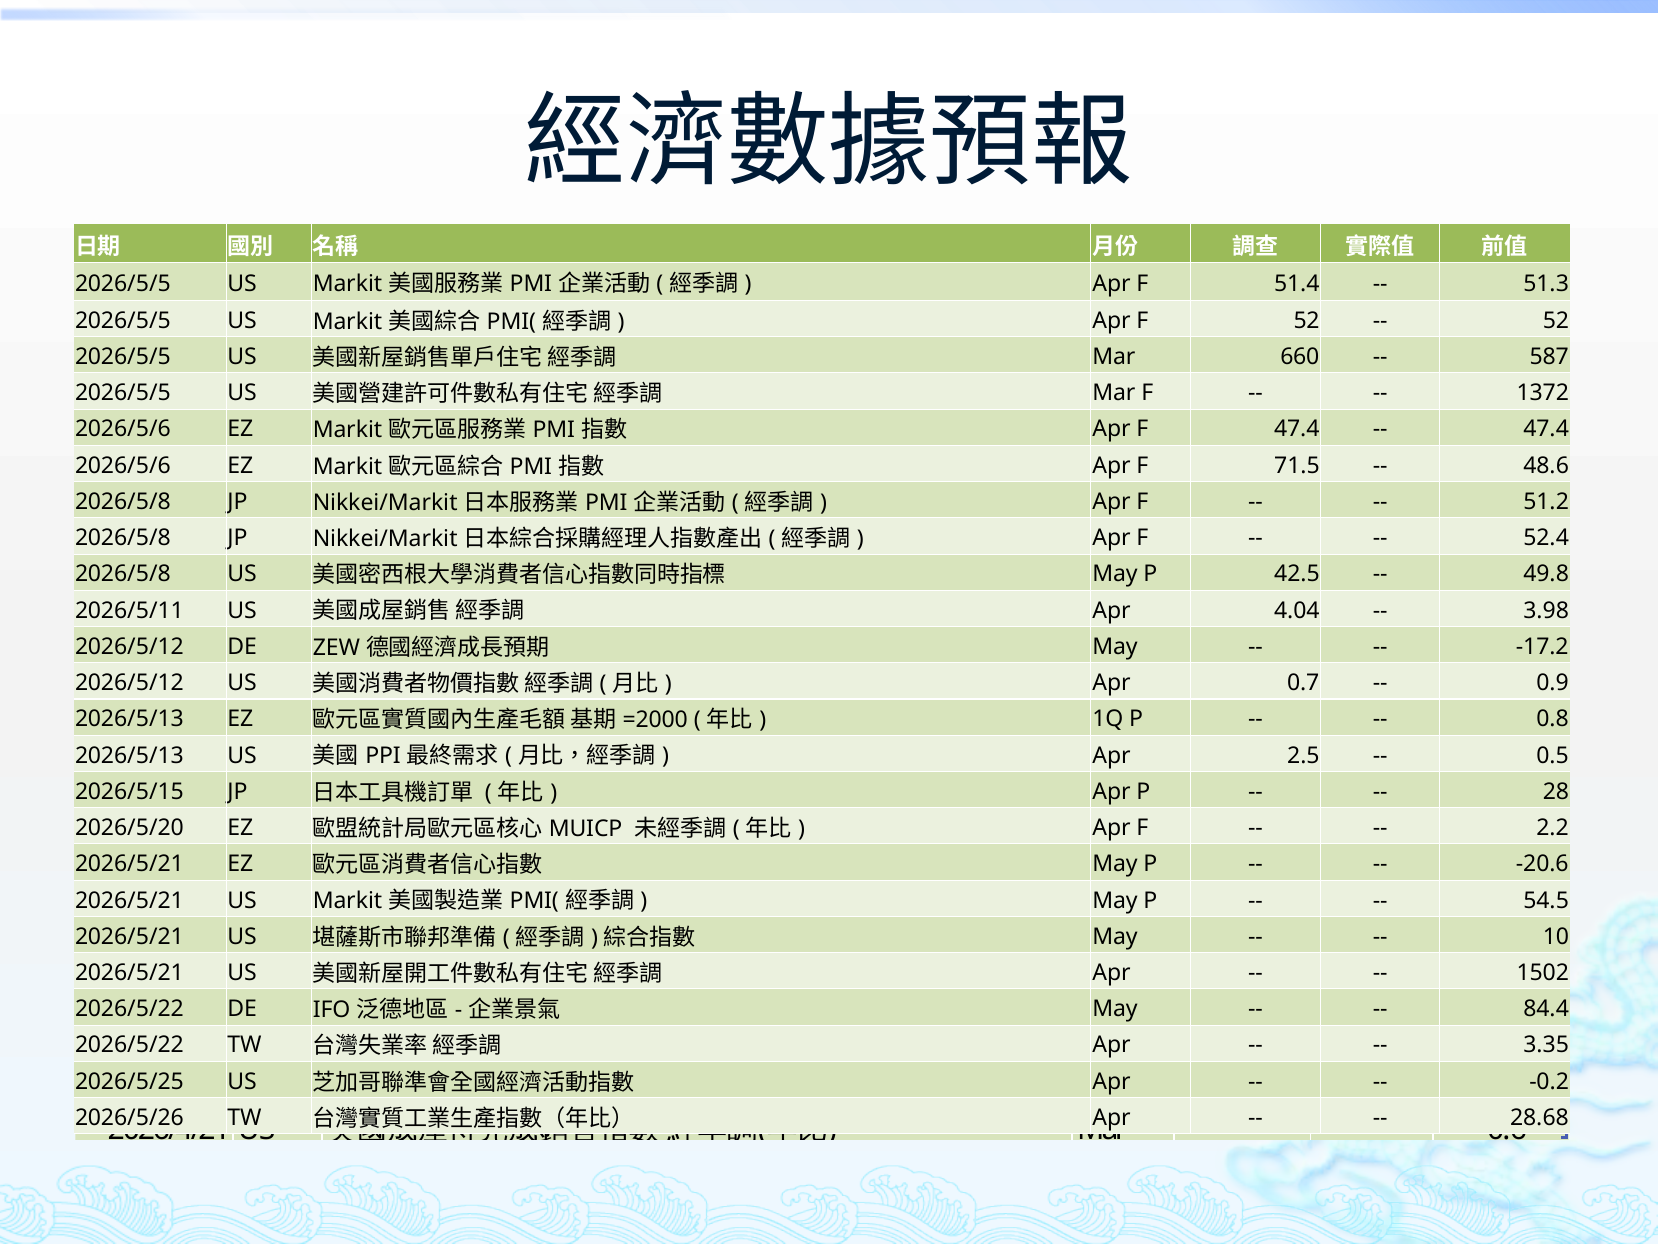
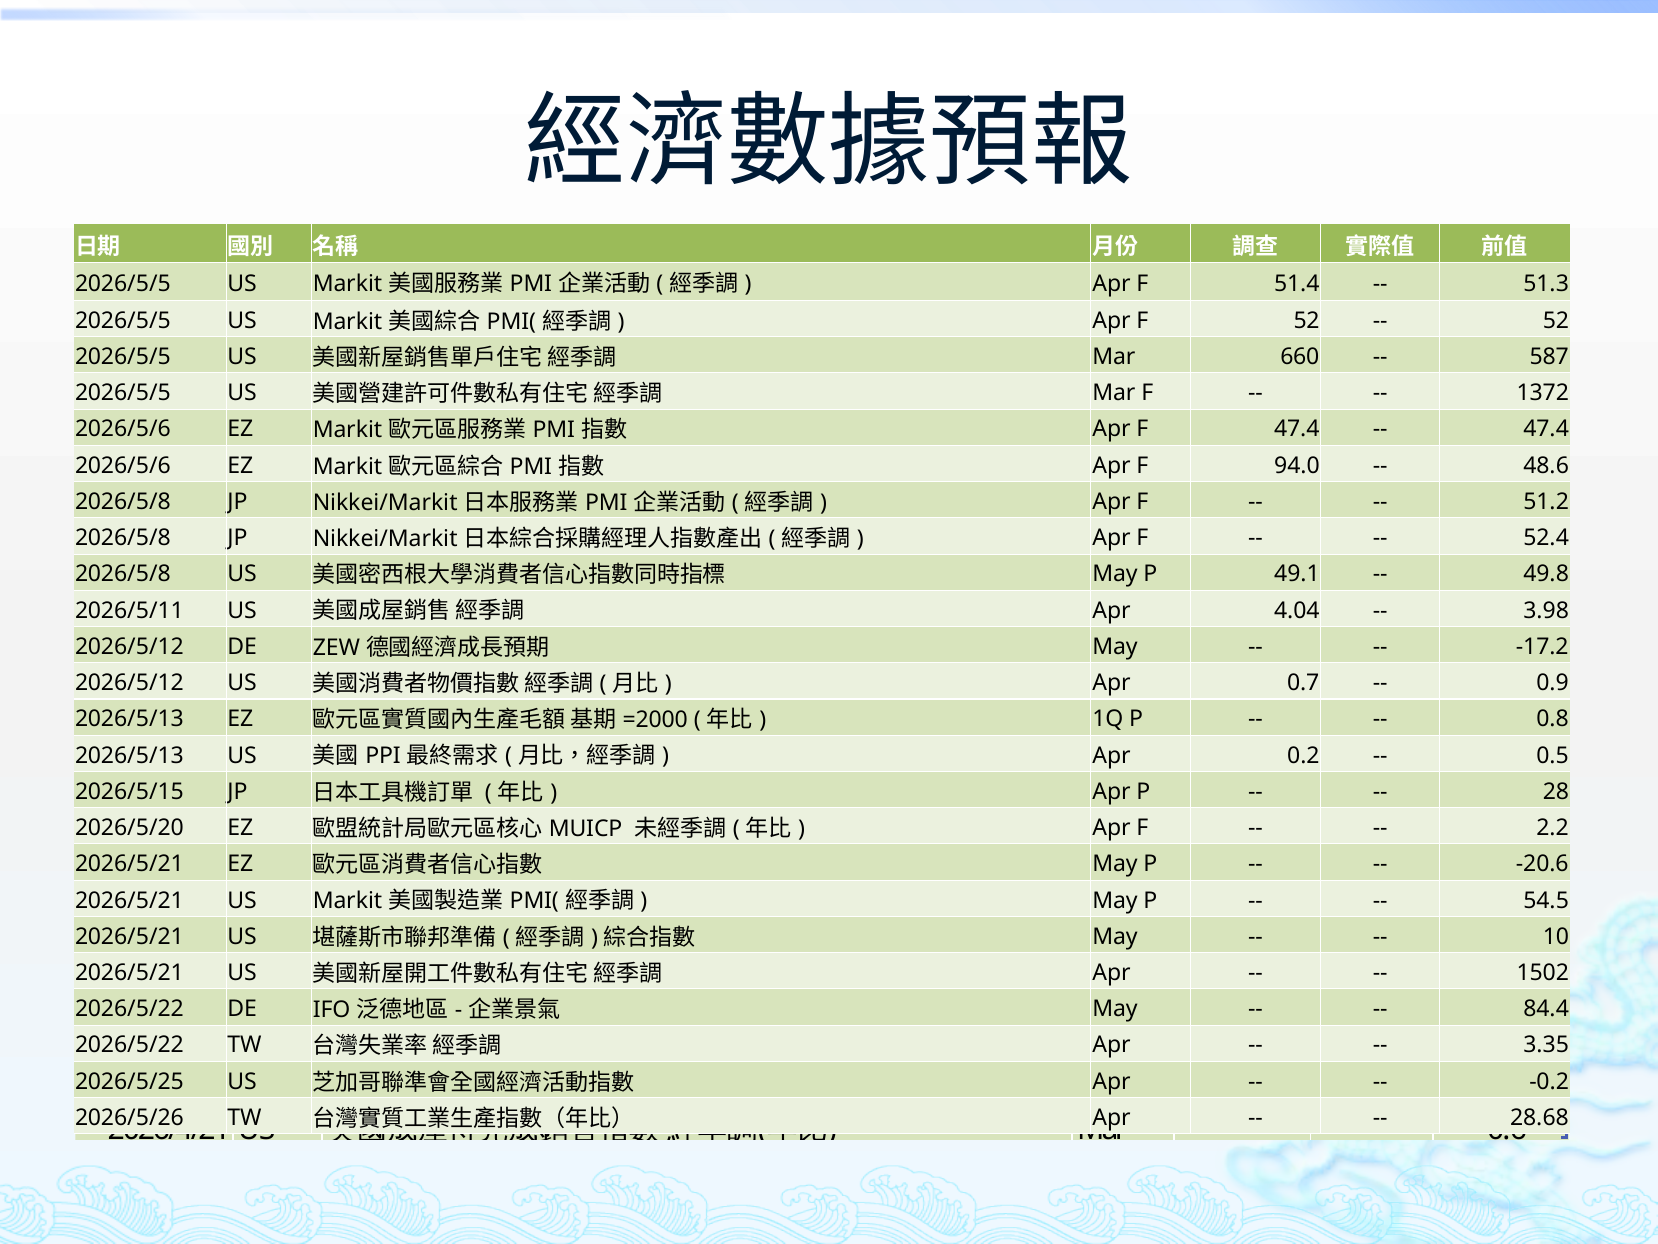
71.5: 71.5 -> 94.0 (1297, 465)
42.5: 42.5 -> 49.1 (1297, 574)
2.5: 2.5 -> 0.2 (1303, 755)
